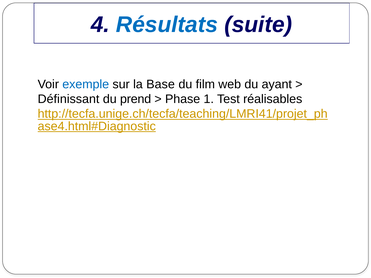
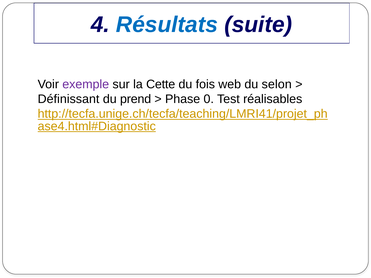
exemple colour: blue -> purple (86, 84)
Base: Base -> Cette (161, 84)
film: film -> fois (205, 84)
ayant: ayant -> selon (277, 84)
1: 1 -> 0 (209, 99)
